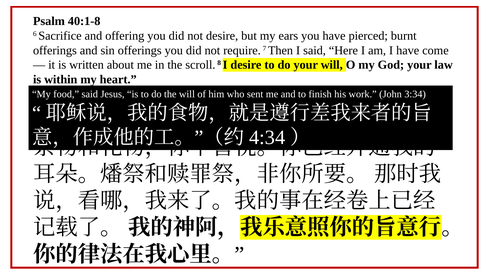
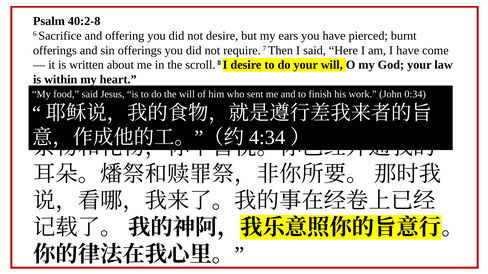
40:1-8: 40:1-8 -> 40:2-8 (84, 21)
3:34: 3:34 -> 0:34 (415, 94)
